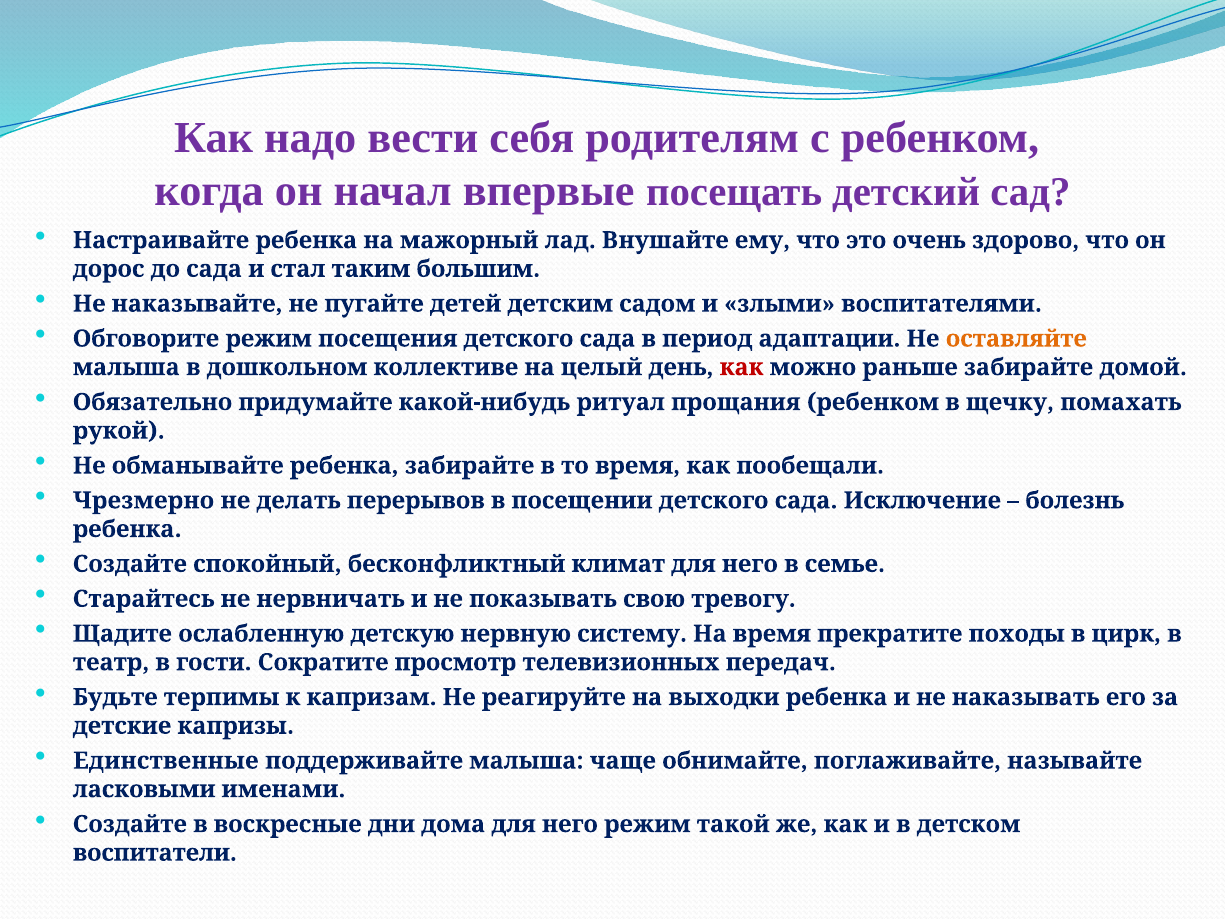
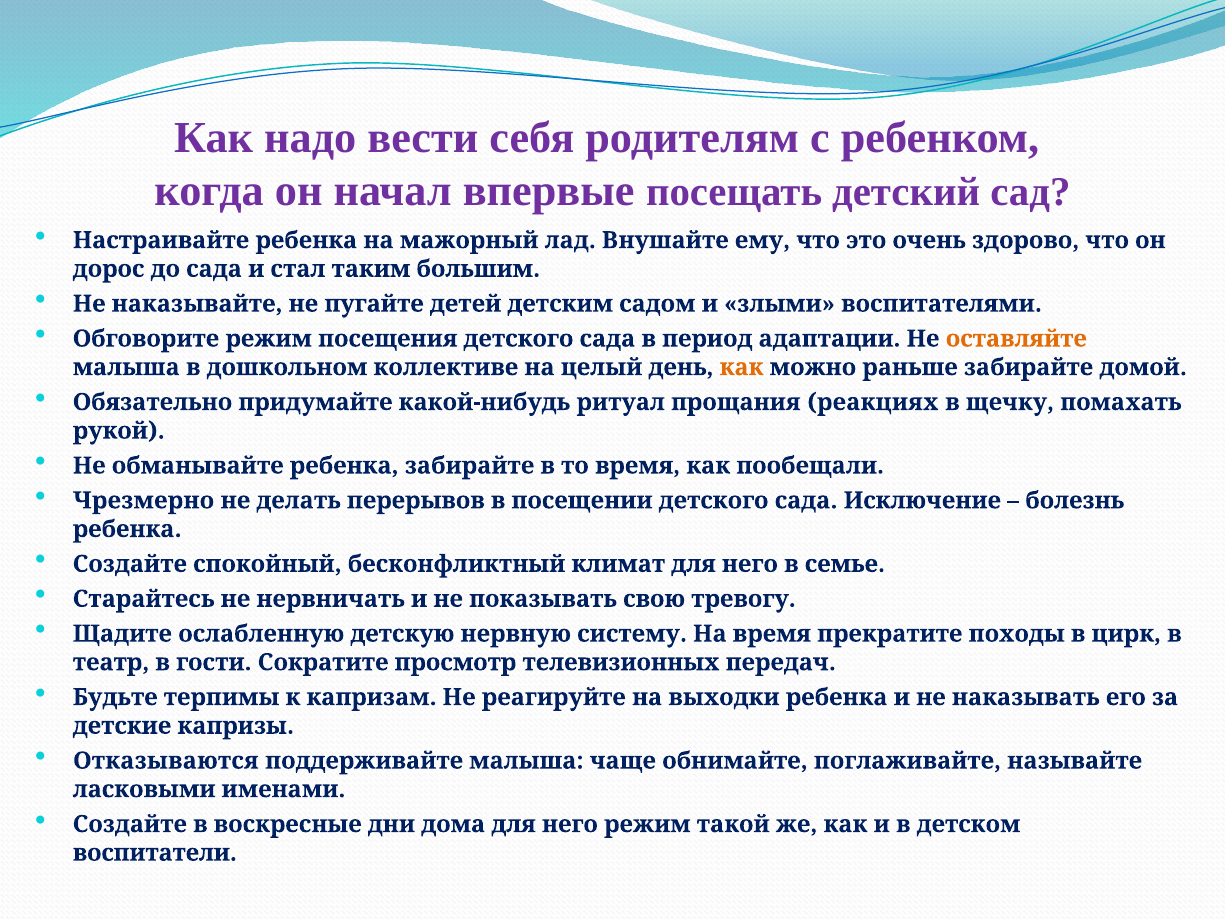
как colour: red -> orange (742, 367)
прощания ребенком: ребенком -> реакциях (873, 402)
Единственные: Единственные -> Отказываются (166, 761)
